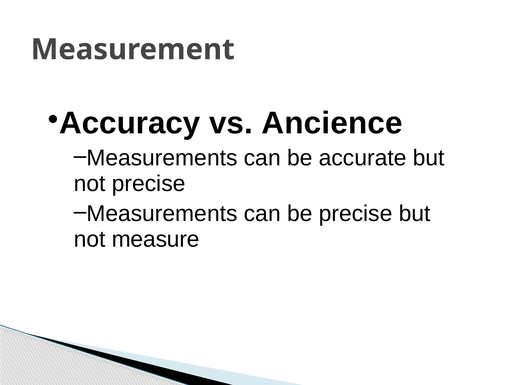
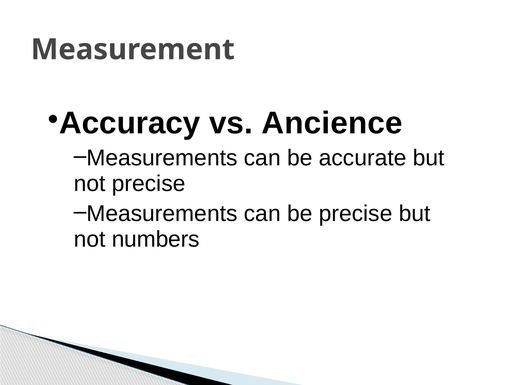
measure: measure -> numbers (156, 240)
